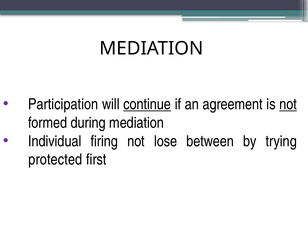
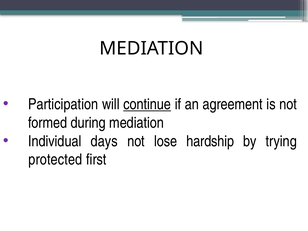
not underline: present -> none (288, 104)
firing: firing -> days (104, 141)
between: between -> hardship (210, 141)
